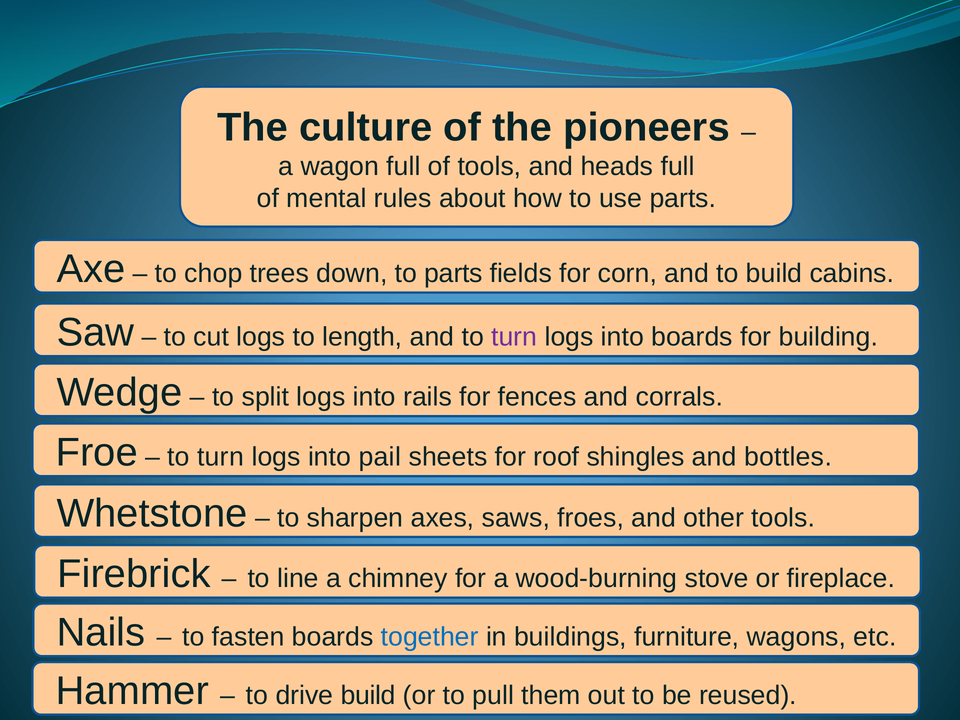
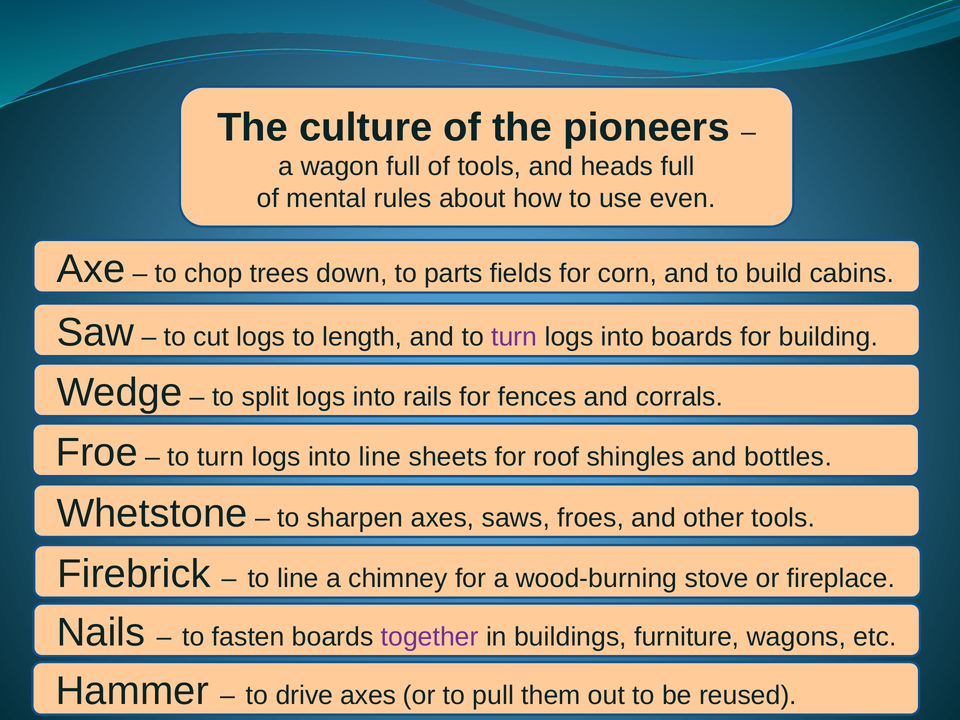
use parts: parts -> even (683, 199)
into pail: pail -> line (380, 457)
together colour: blue -> purple (430, 637)
drive build: build -> axes (368, 696)
